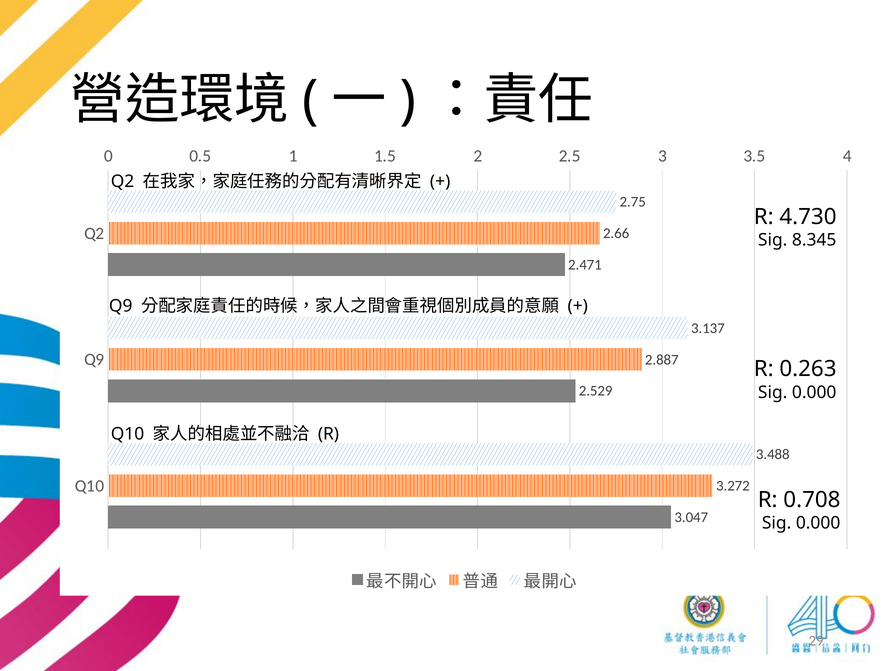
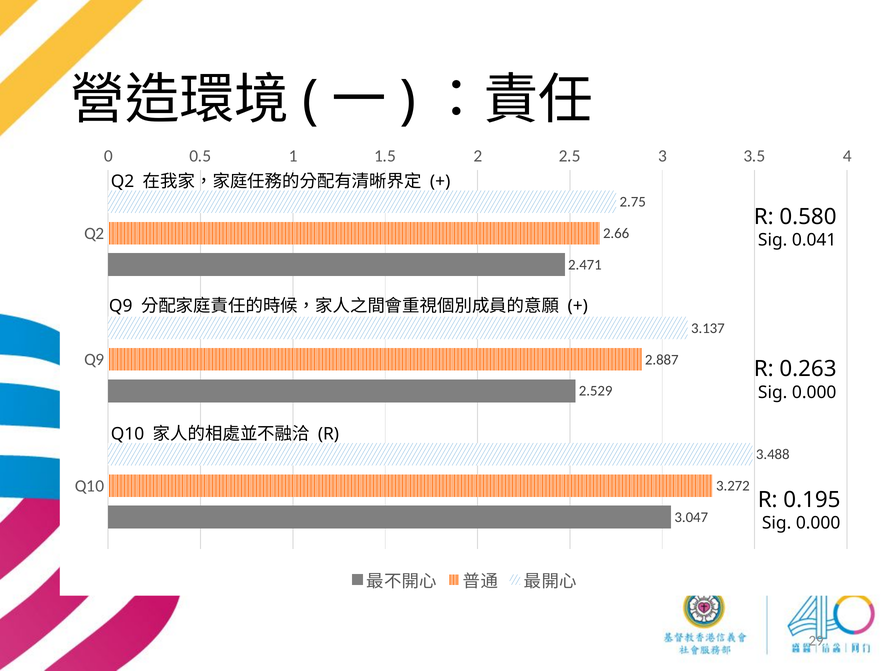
4.730: 4.730 -> 0.580 (808, 217)
8.345: 8.345 -> 0.041 (814, 240)
0.708: 0.708 -> 0.195 (812, 499)
